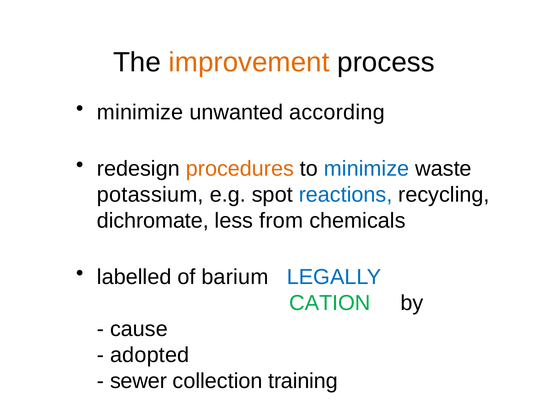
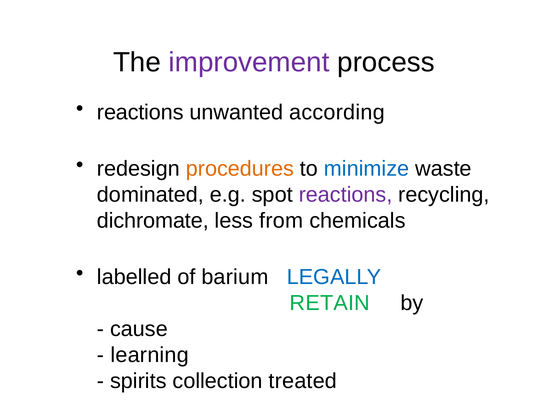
improvement colour: orange -> purple (249, 62)
minimize: minimize -> reactions (140, 112)
potassium: potassium -> dominated (150, 194)
reactions colour: blue -> purple (346, 194)
CATION: CATION -> RETAIN (330, 303)
adopted: adopted -> learning (150, 355)
sewer: sewer -> spirits (138, 381)
training: training -> treated (303, 381)
